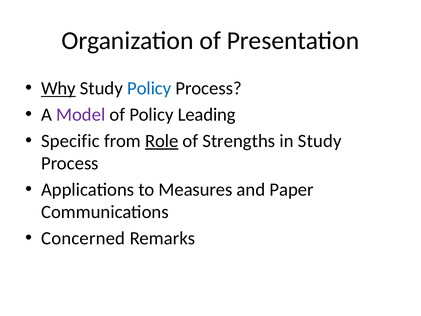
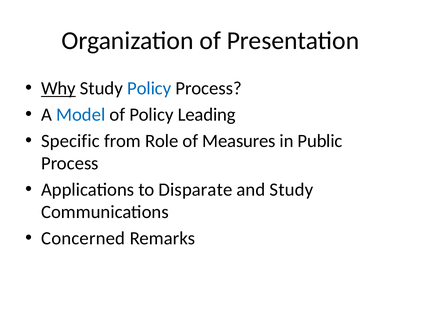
Model colour: purple -> blue (81, 115)
Role underline: present -> none (162, 141)
Strengths: Strengths -> Measures (239, 141)
in Study: Study -> Public (320, 141)
Measures: Measures -> Disparate (195, 189)
and Paper: Paper -> Study (291, 189)
